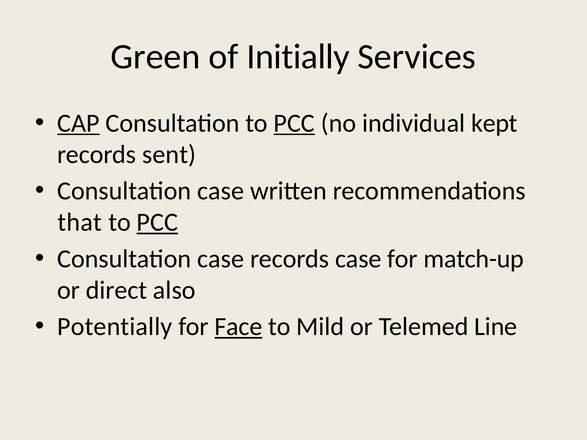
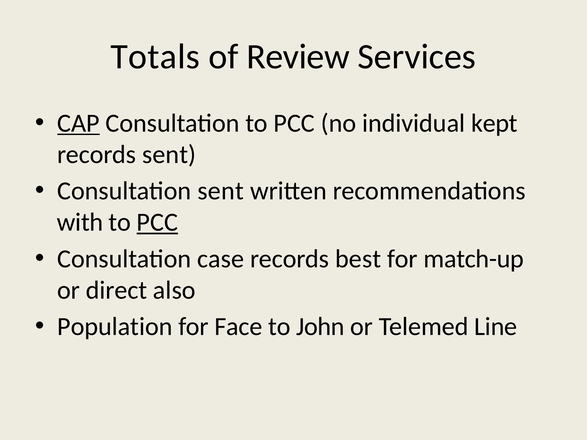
Green: Green -> Totals (155, 57)
Initially: Initially -> Review (298, 57)
PCC underline: present -> none (294, 123)
case: case -> sent (221, 191)
that: that -> with (80, 222)
records case: case -> best (358, 259)
Potentially: Potentially -> Population (115, 327)
Face underline: present -> none (238, 327)
Mild: Mild -> John (320, 327)
